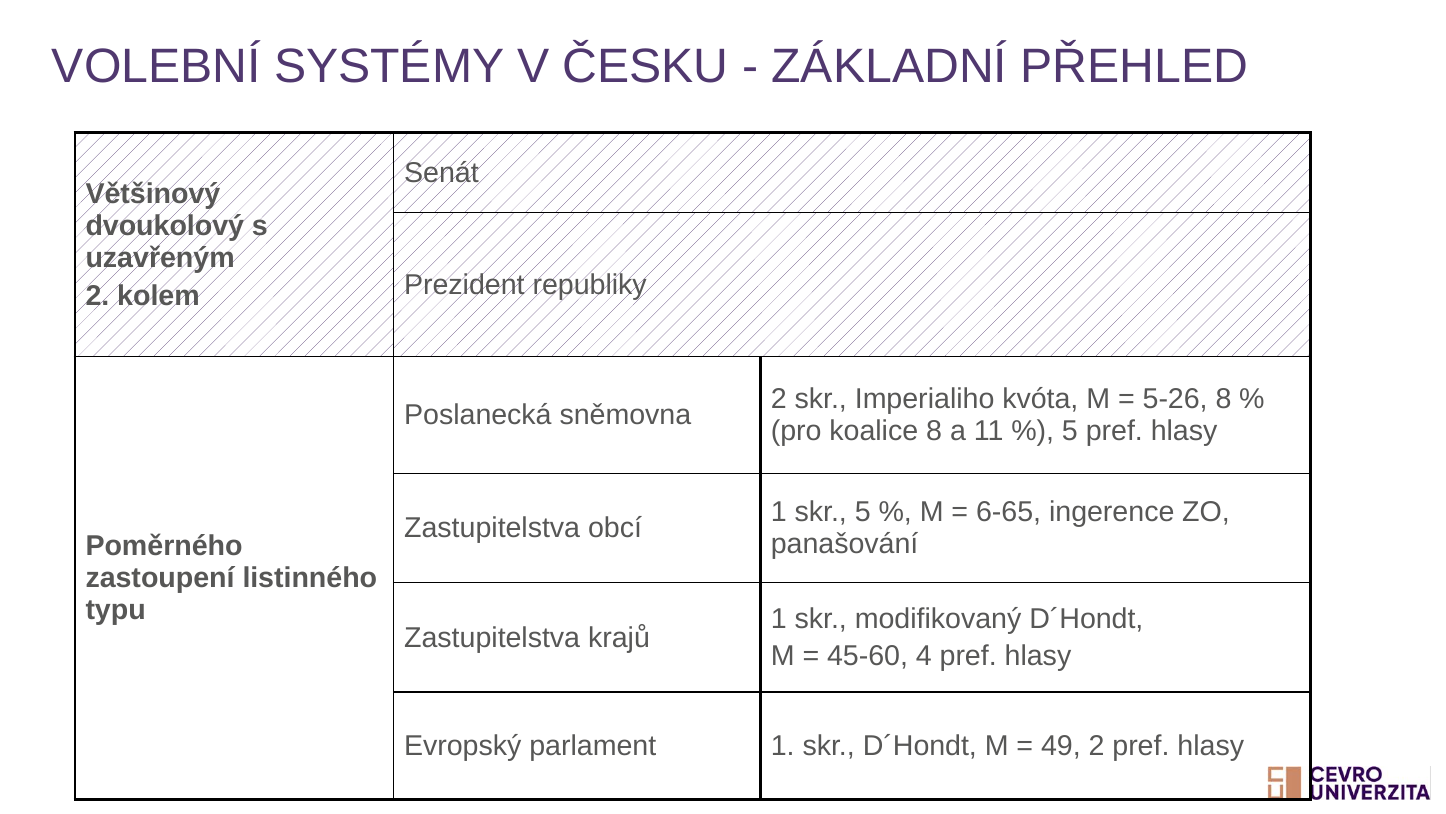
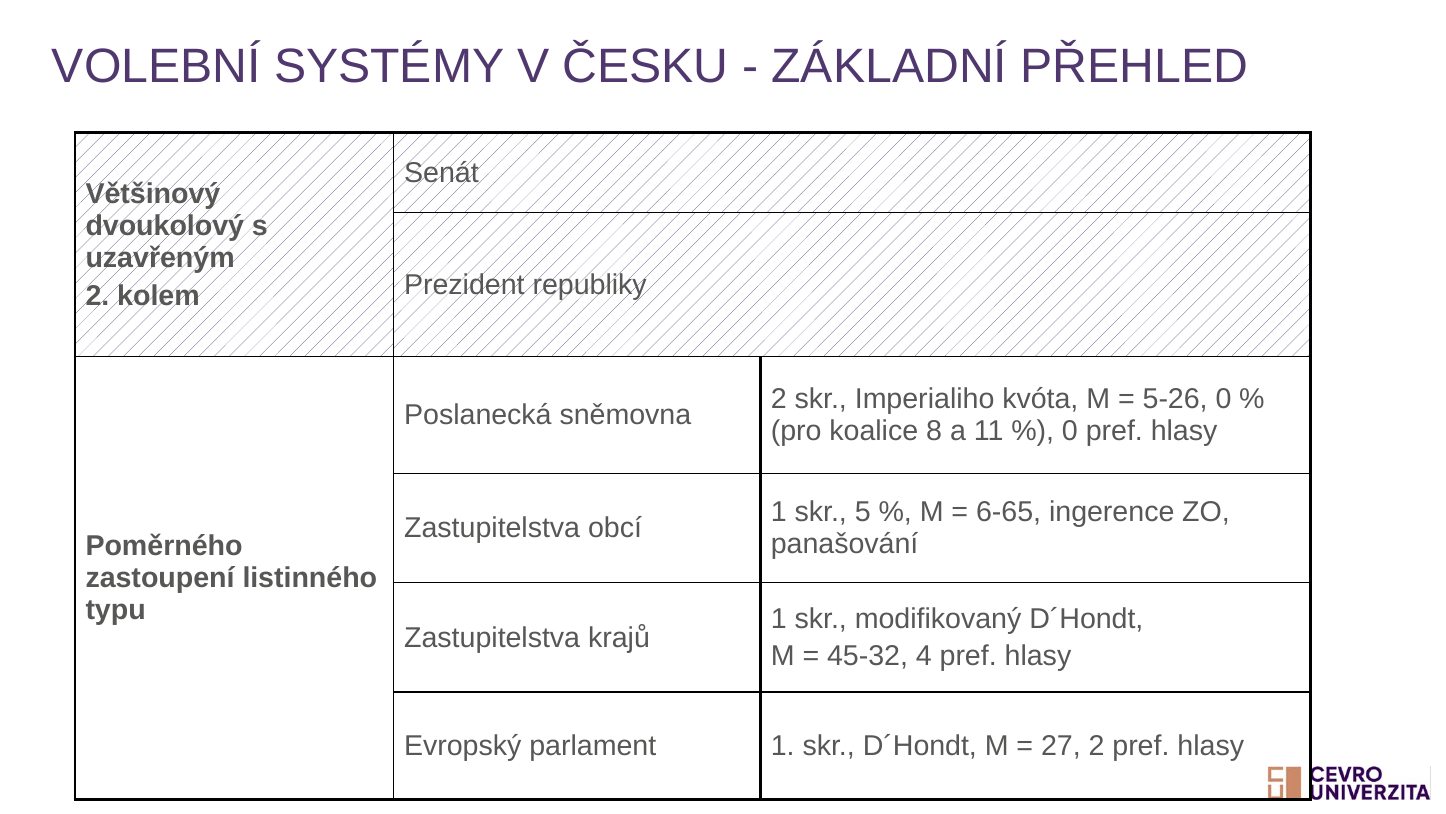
5-26 8: 8 -> 0 (1224, 399)
5: 5 -> 0 (1070, 431)
45-60: 45-60 -> 45-32 (868, 656)
49: 49 -> 27 (1061, 745)
